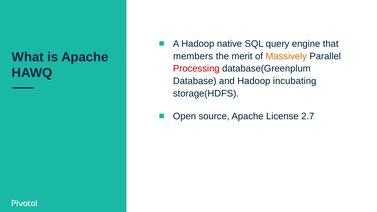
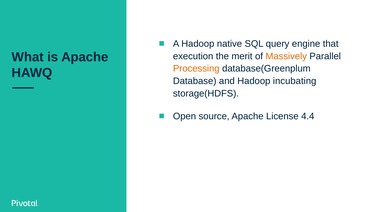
members: members -> execution (193, 56)
Processing colour: red -> orange (196, 69)
2.7: 2.7 -> 4.4 (308, 116)
